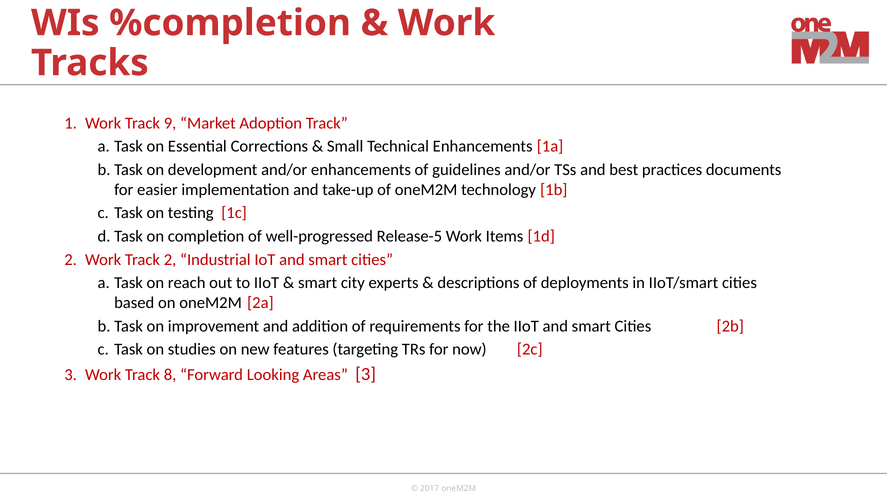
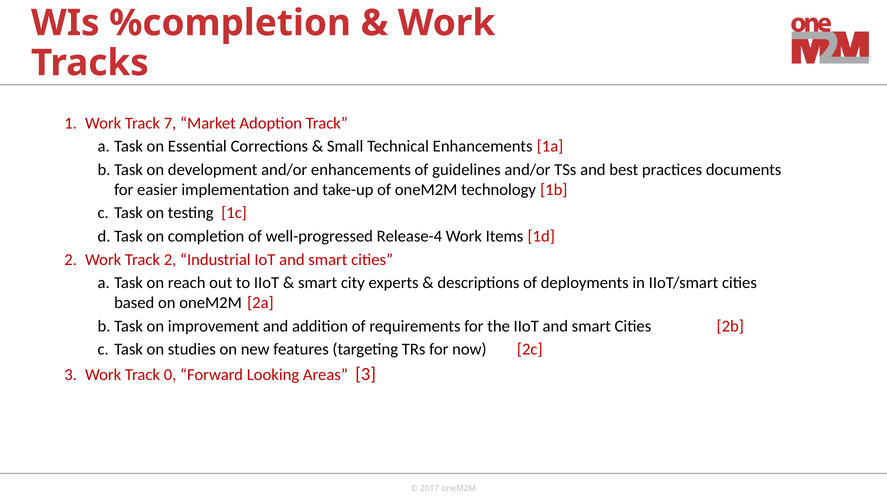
9: 9 -> 7 (170, 123)
Release-5: Release-5 -> Release-4 (409, 236)
8: 8 -> 0 (170, 375)
